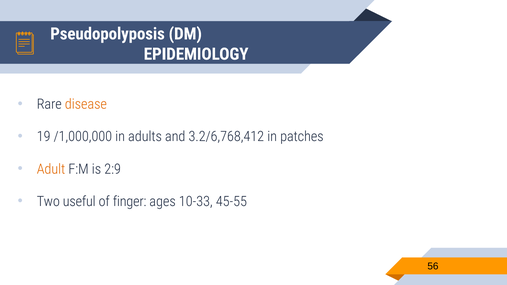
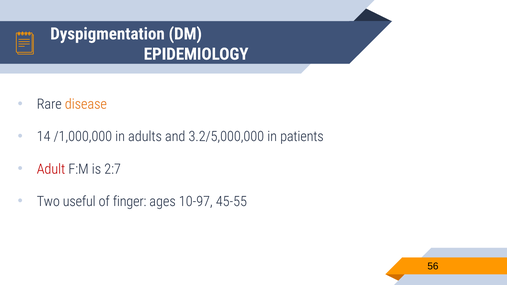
Pseudopolyposis: Pseudopolyposis -> Dyspigmentation (107, 34)
19: 19 -> 14 (44, 137)
3.2/6,768,412: 3.2/6,768,412 -> 3.2/5,000,000 (226, 137)
patches: patches -> patients (302, 137)
Adult colour: orange -> red (51, 169)
2:9: 2:9 -> 2:7 (113, 169)
10-33: 10-33 -> 10-97 (196, 202)
